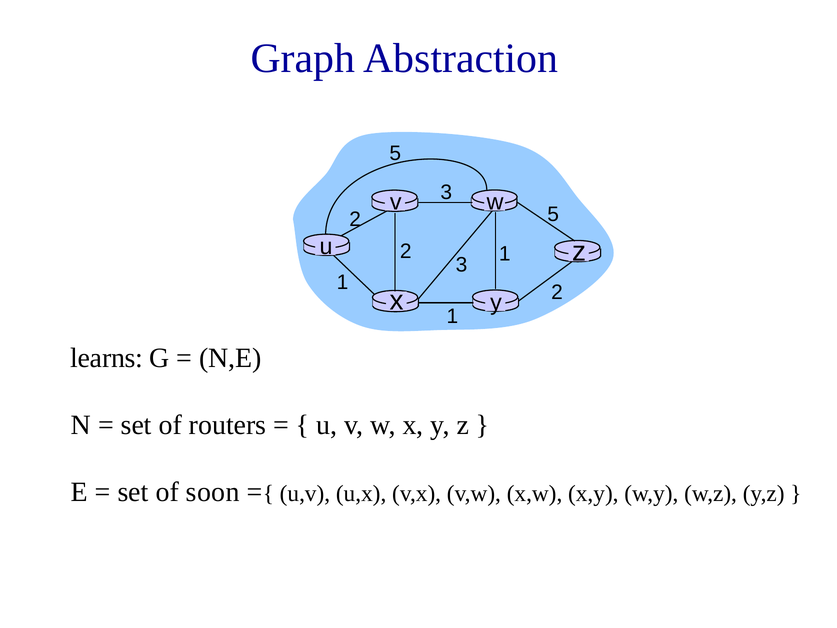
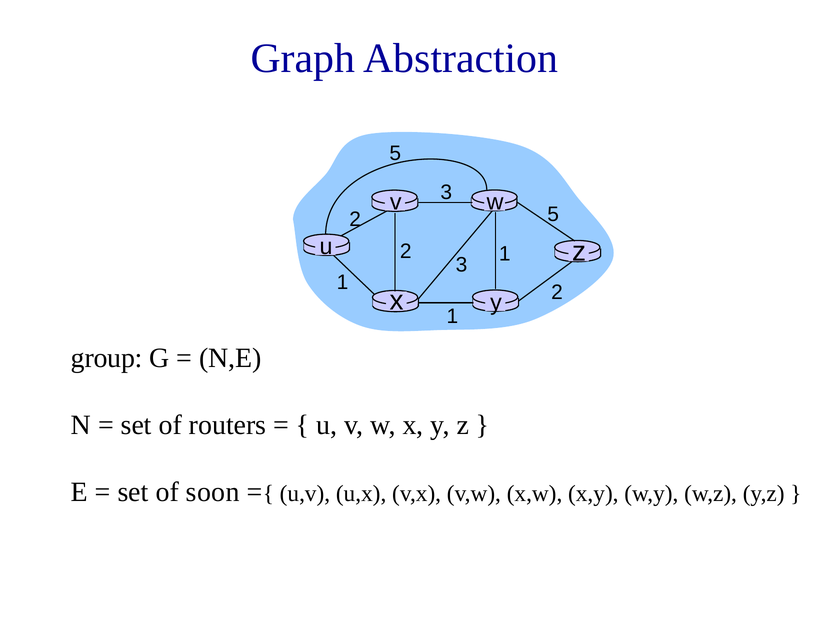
learns: learns -> group (107, 358)
